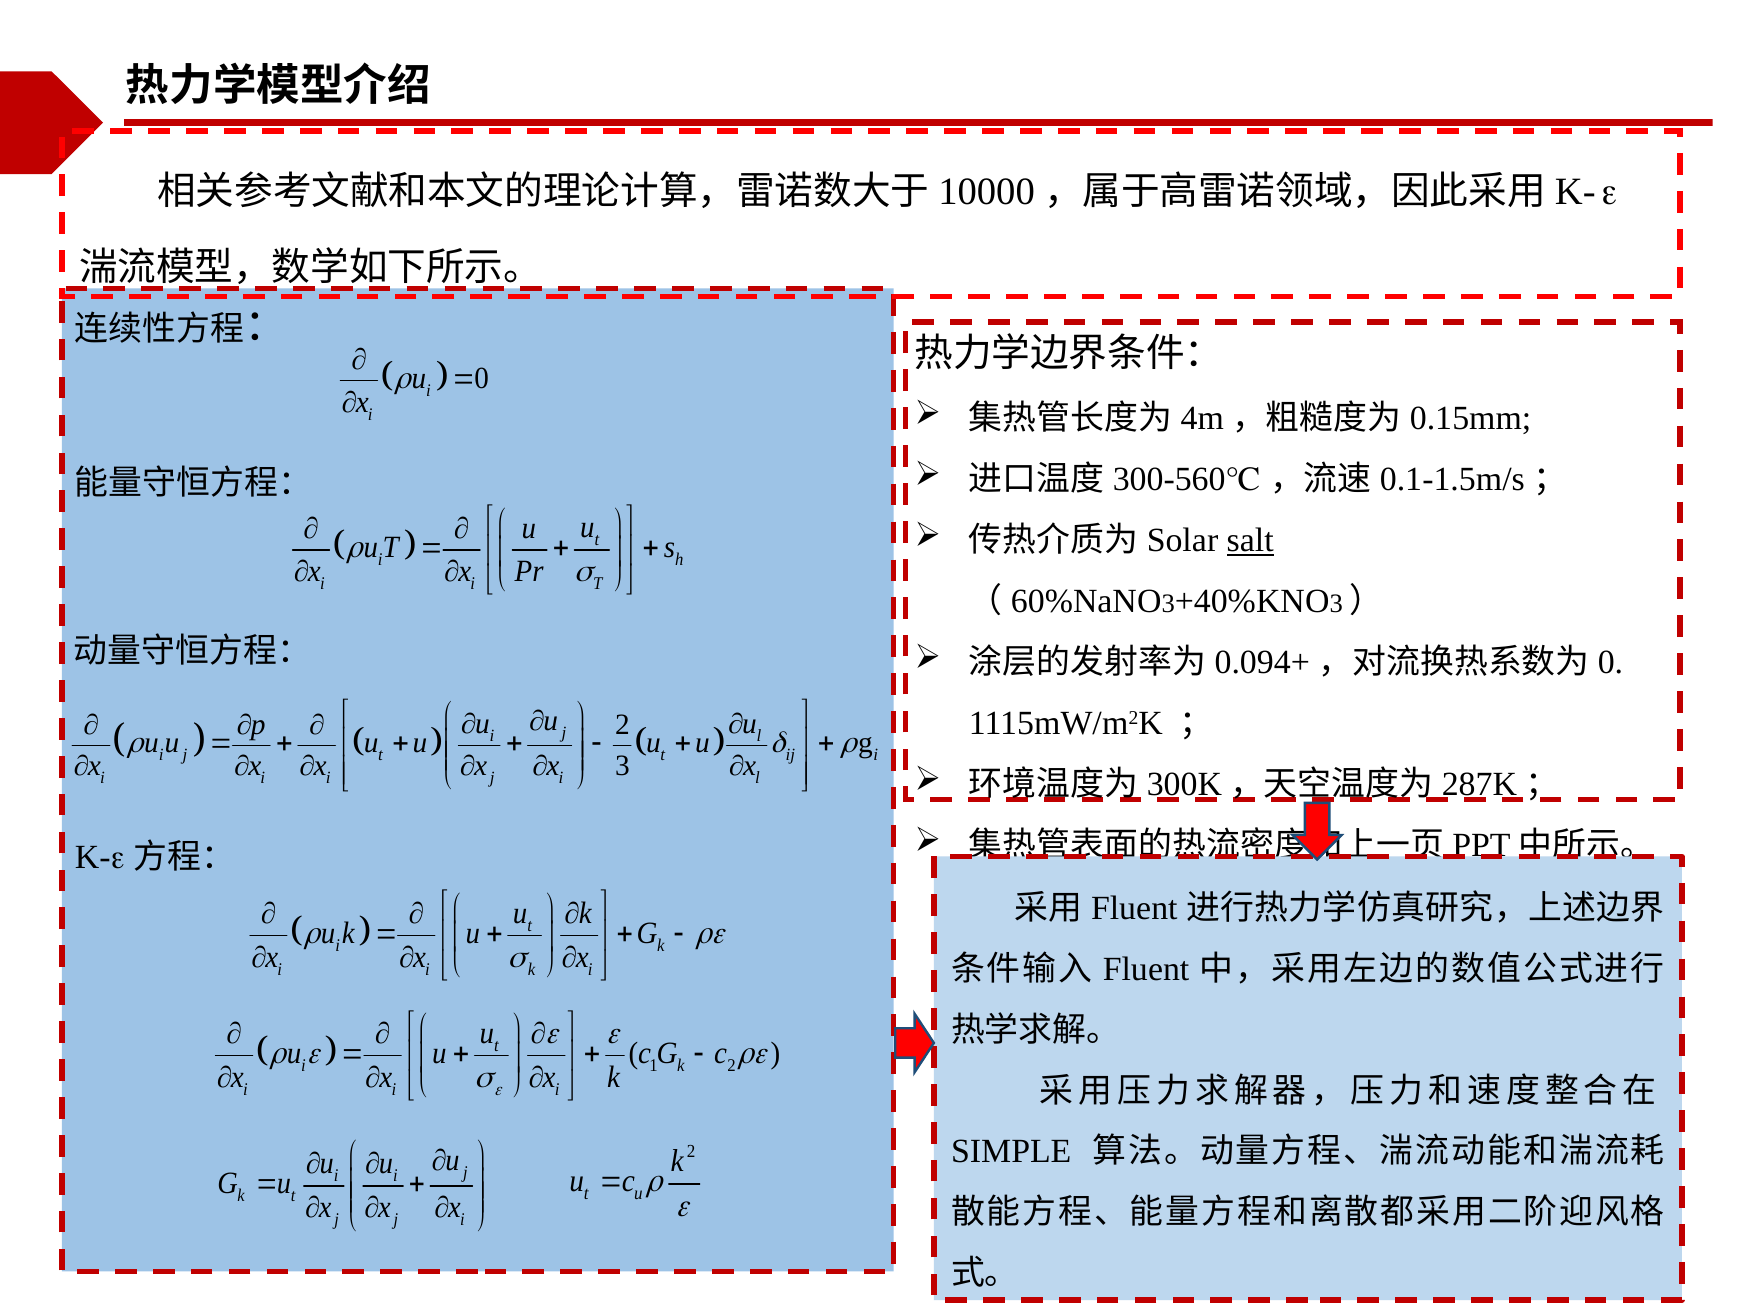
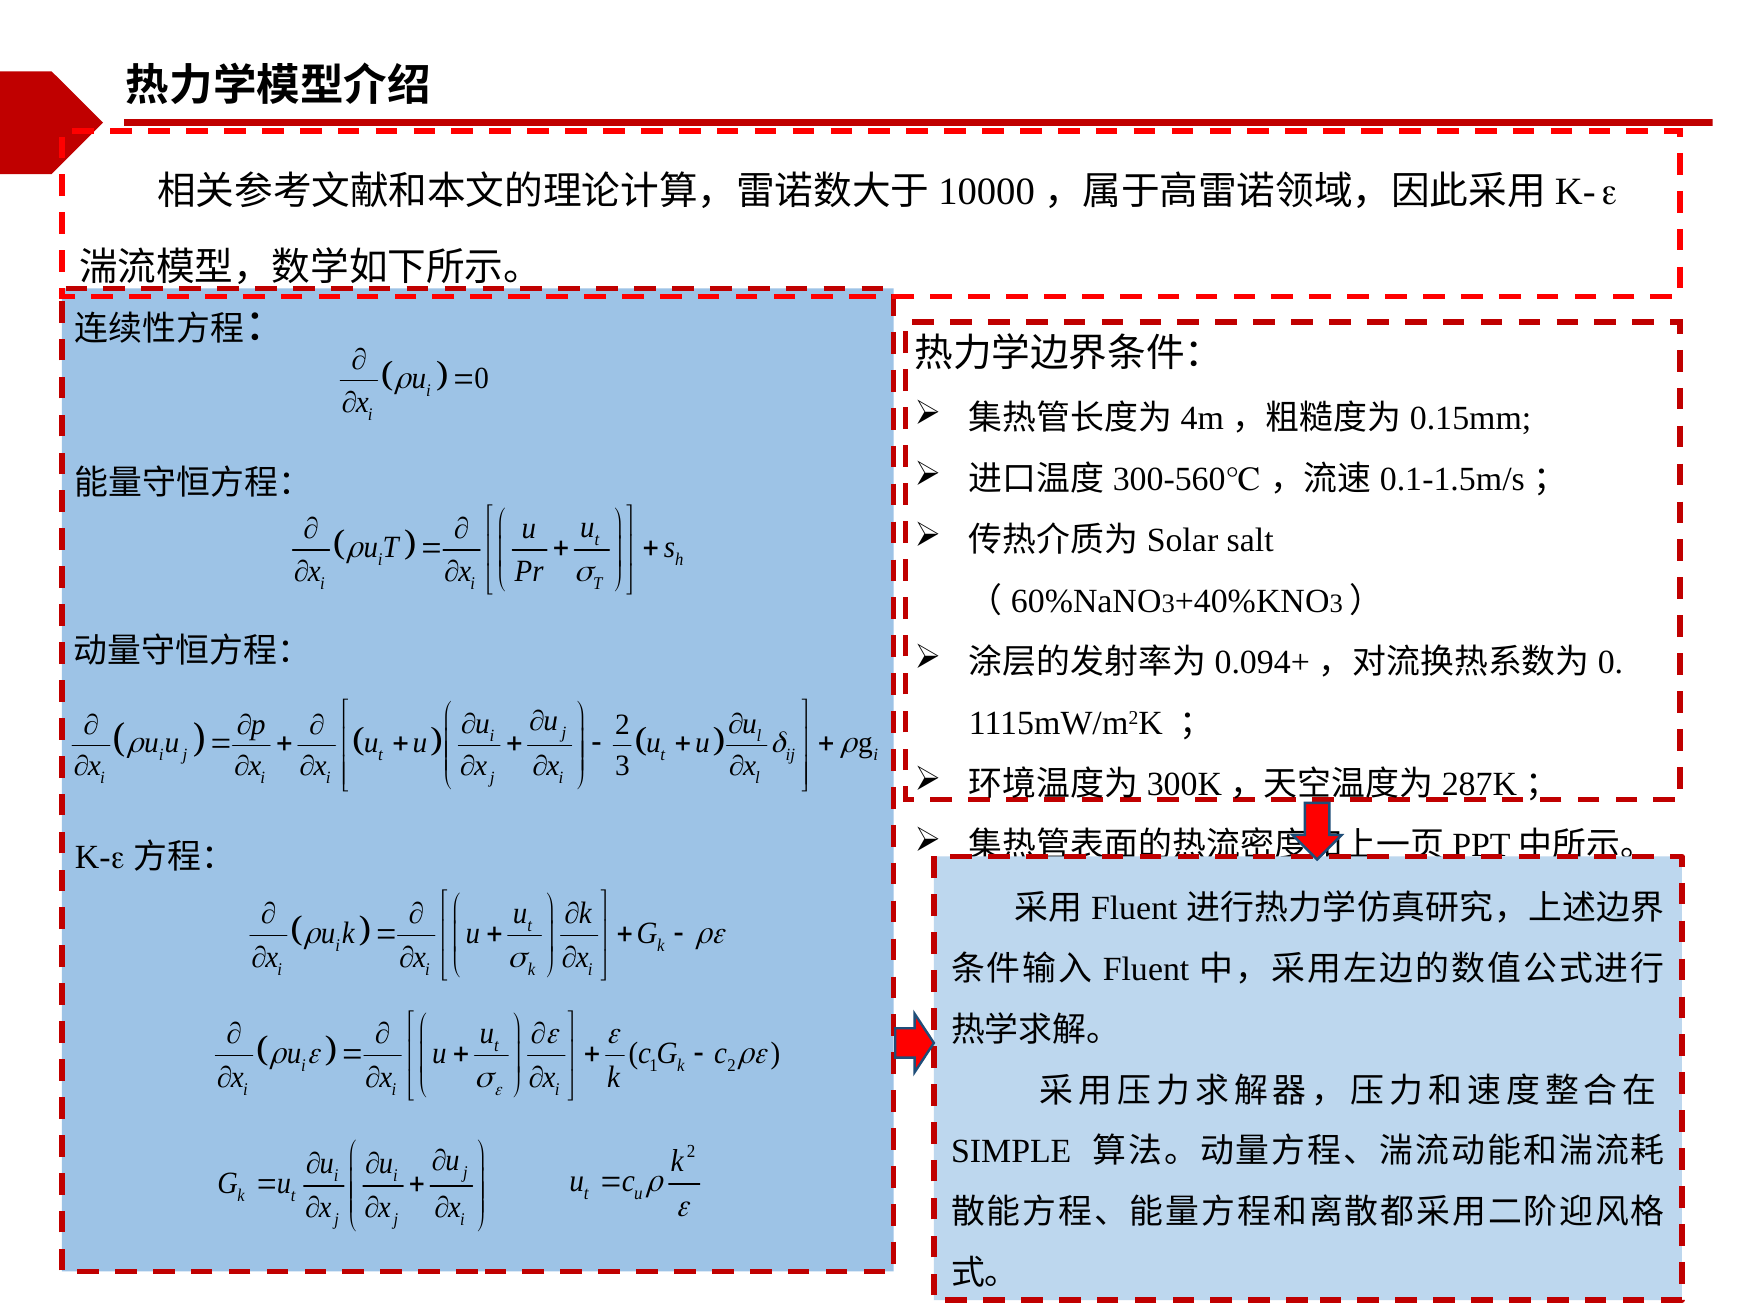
salt underline: present -> none (1250, 541)
